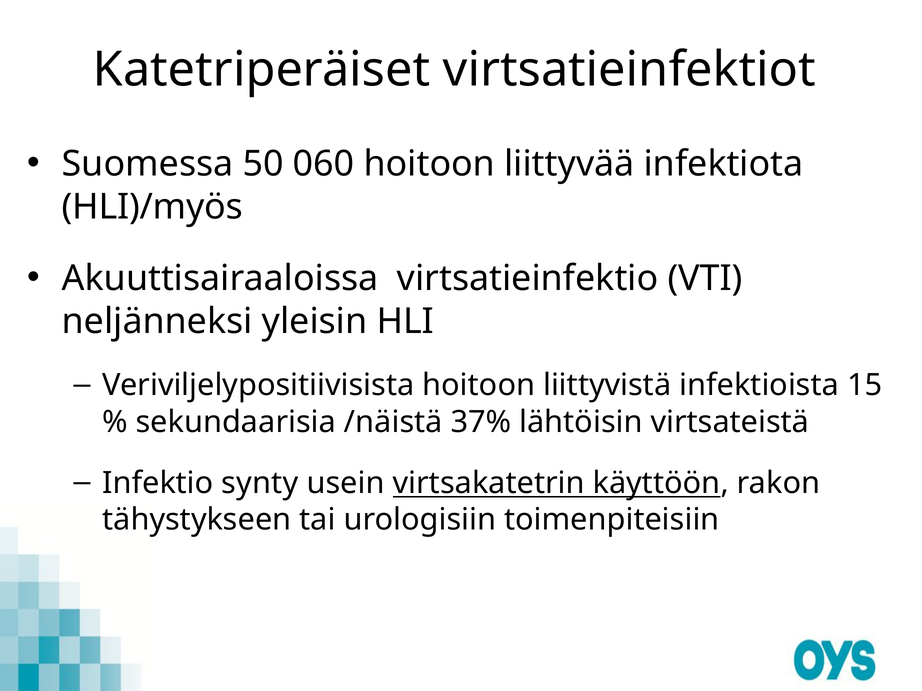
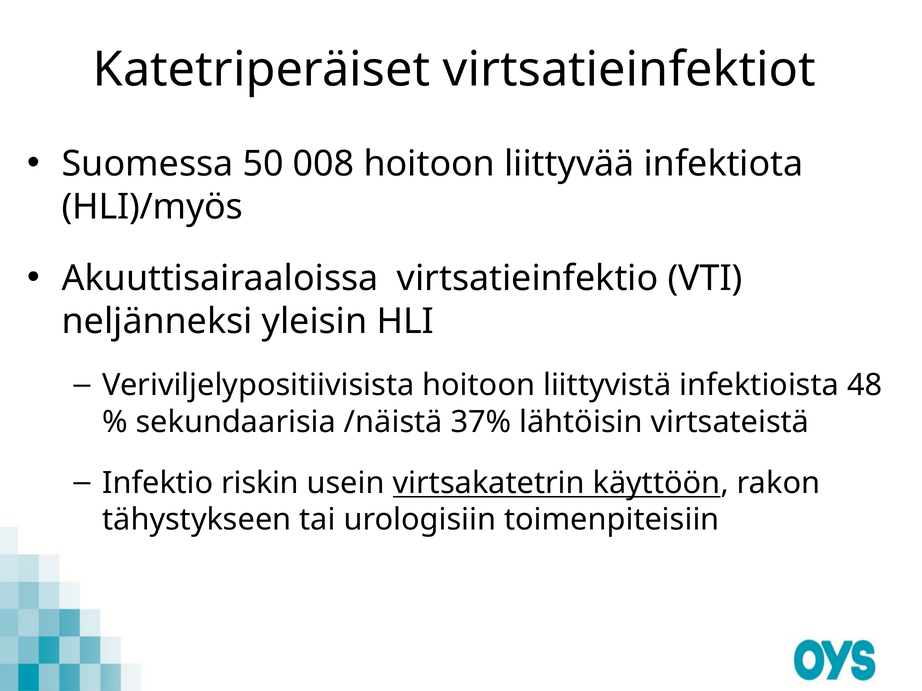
060: 060 -> 008 (324, 164)
15: 15 -> 48 (865, 385)
synty: synty -> riskin (260, 483)
